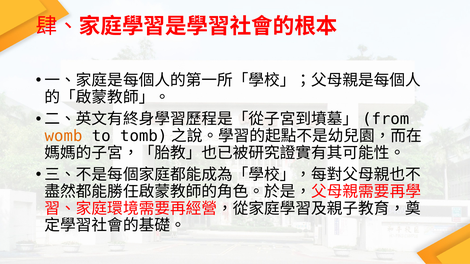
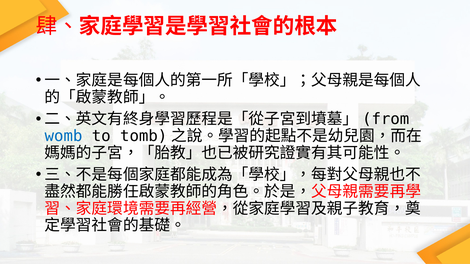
womb colour: orange -> blue (64, 136)
